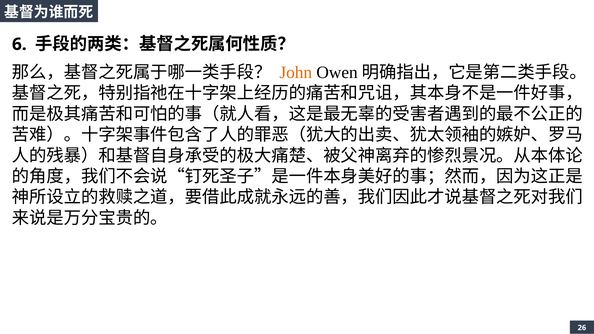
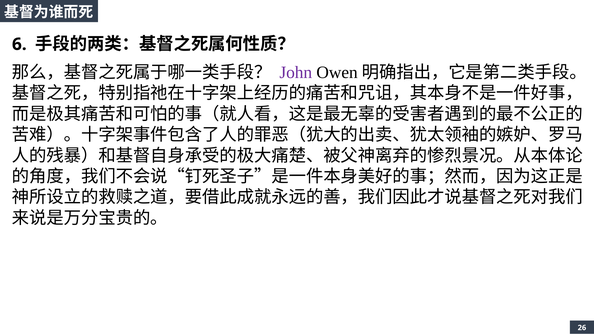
John colour: orange -> purple (296, 72)
